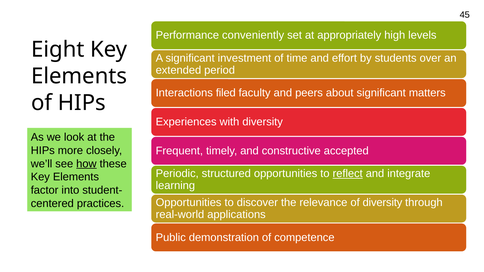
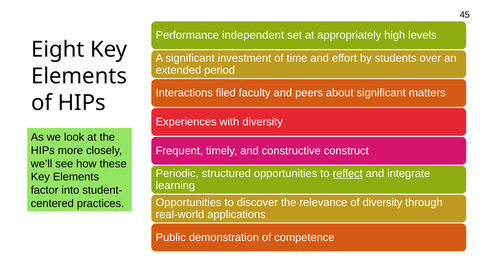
conveniently: conveniently -> independent (253, 35)
accepted: accepted -> construct (346, 151)
how underline: present -> none (86, 164)
